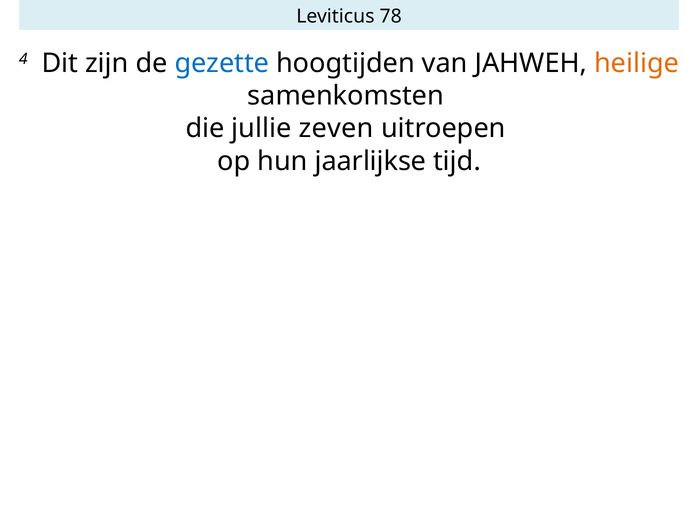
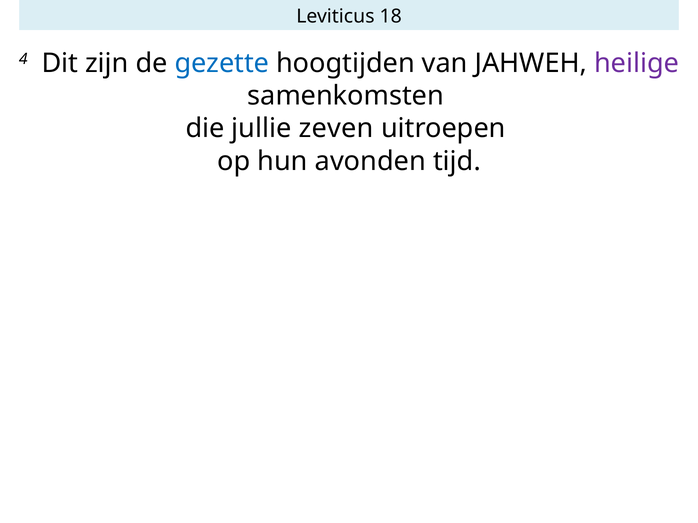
78: 78 -> 18 (391, 16)
heilige colour: orange -> purple (637, 63)
jaarlijkse: jaarlijkse -> avonden (370, 161)
